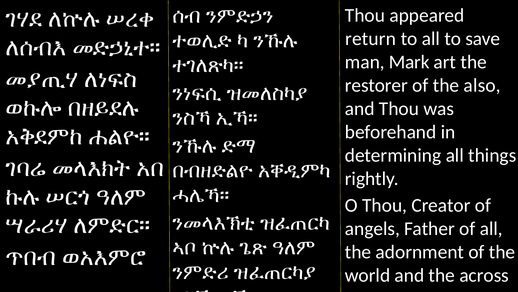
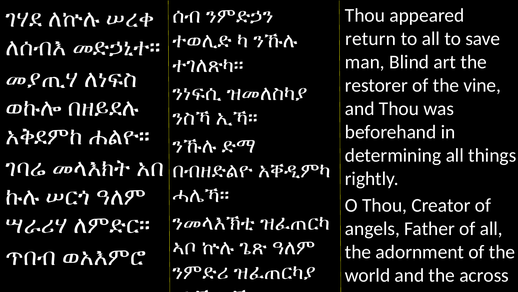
Mark: Mark -> Blind (409, 62)
also: also -> vine (482, 85)
